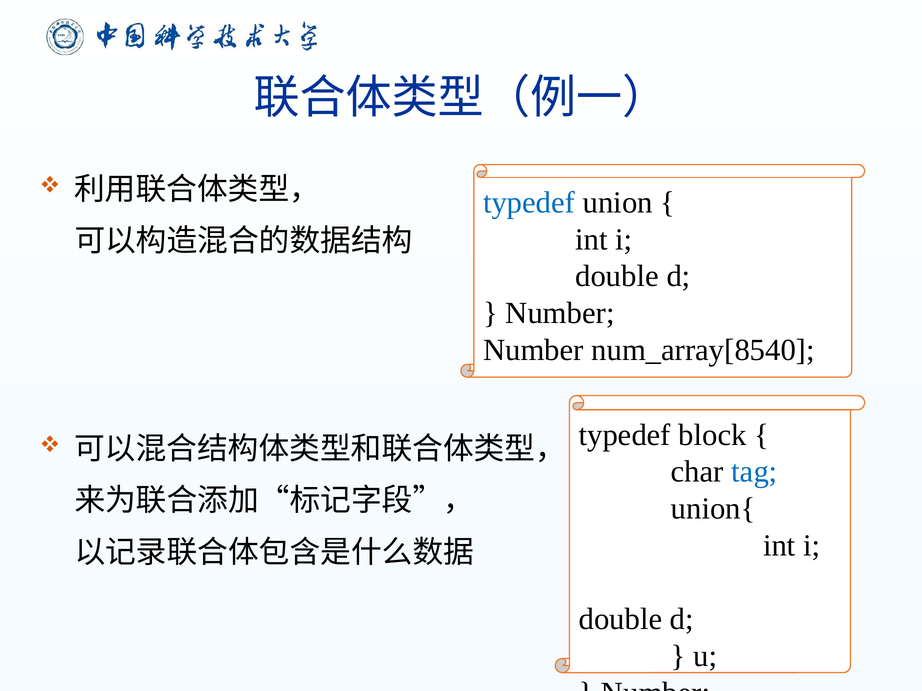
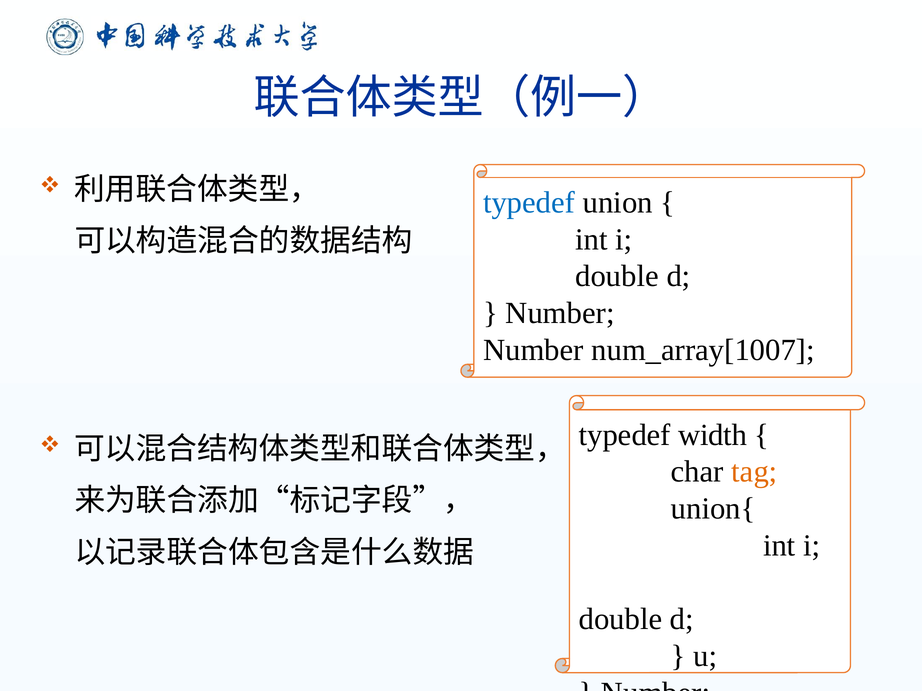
num_array[8540: num_array[8540 -> num_array[1007 (703, 350)
block: block -> width (713, 435)
tag colour: blue -> orange (754, 472)
